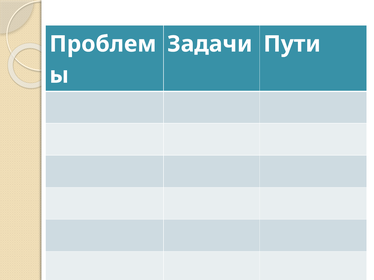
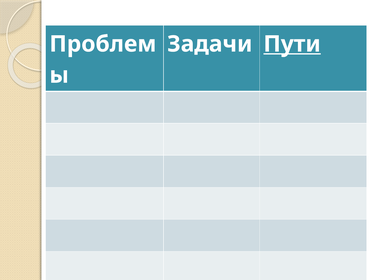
Пути underline: none -> present (292, 44)
